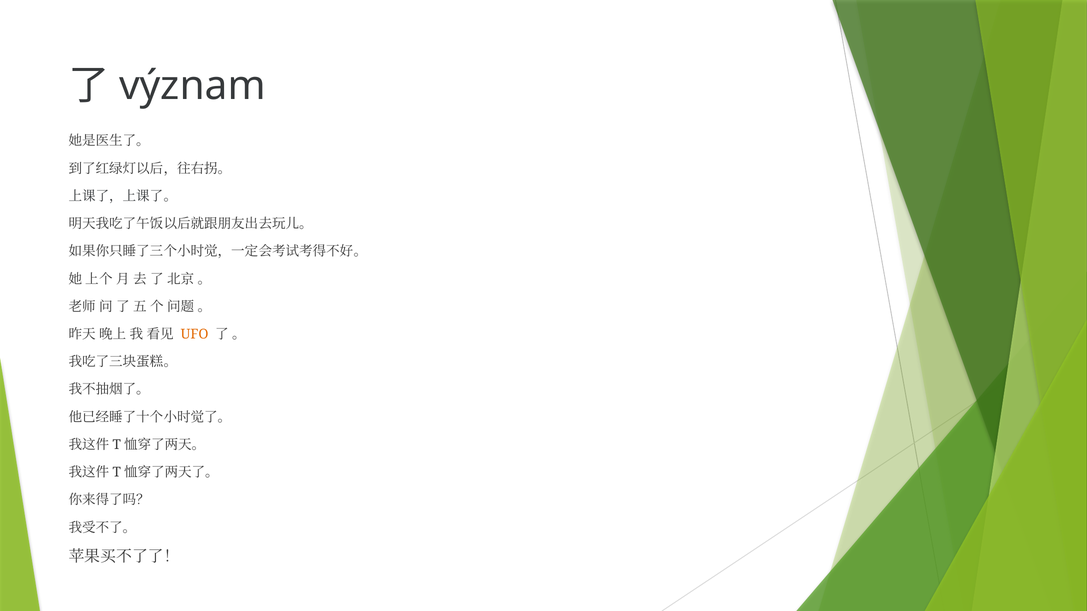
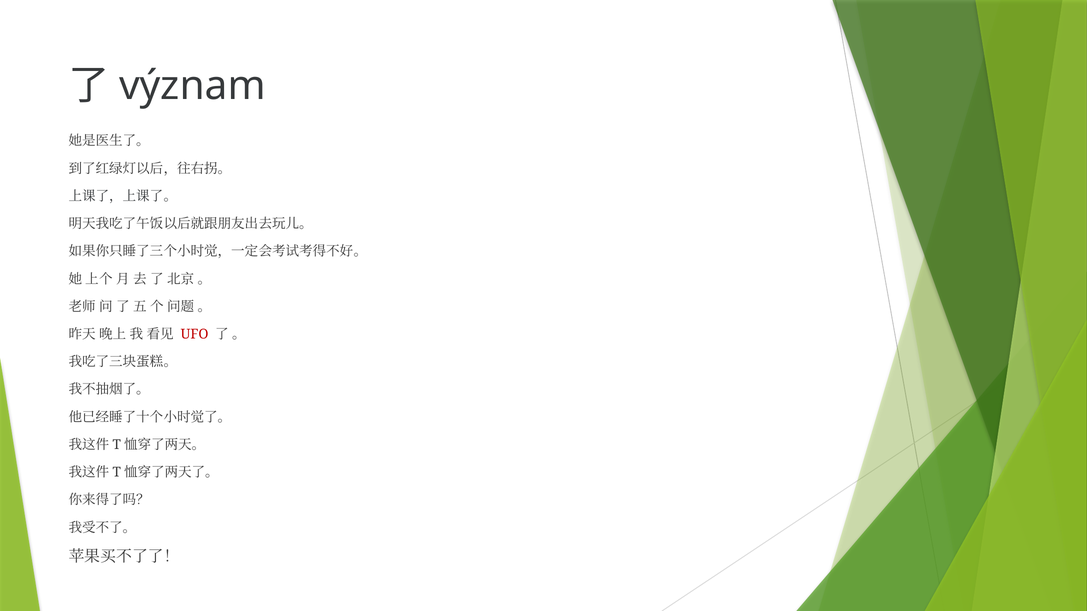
UFO colour: orange -> red (195, 335)
